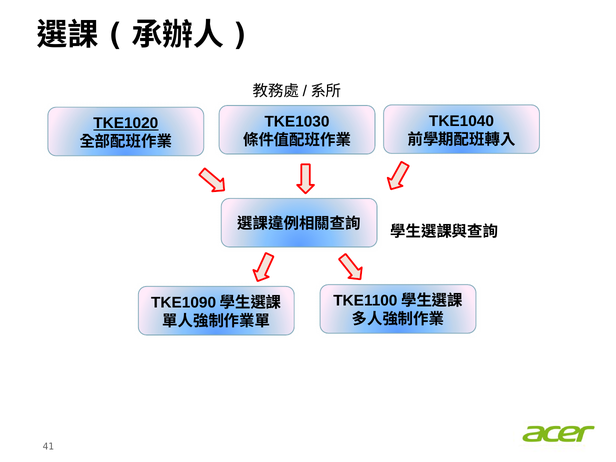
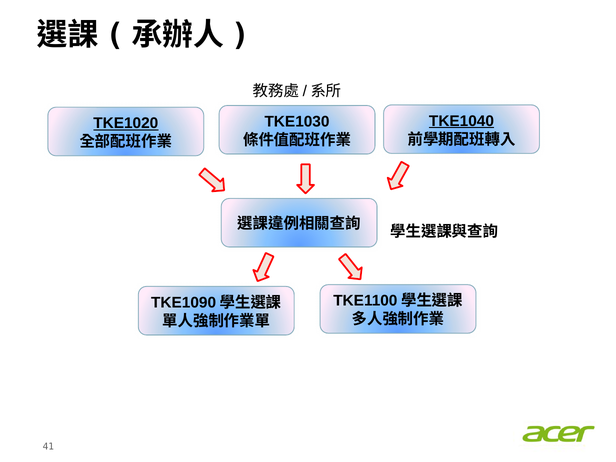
TKE1040 underline: none -> present (461, 121)
